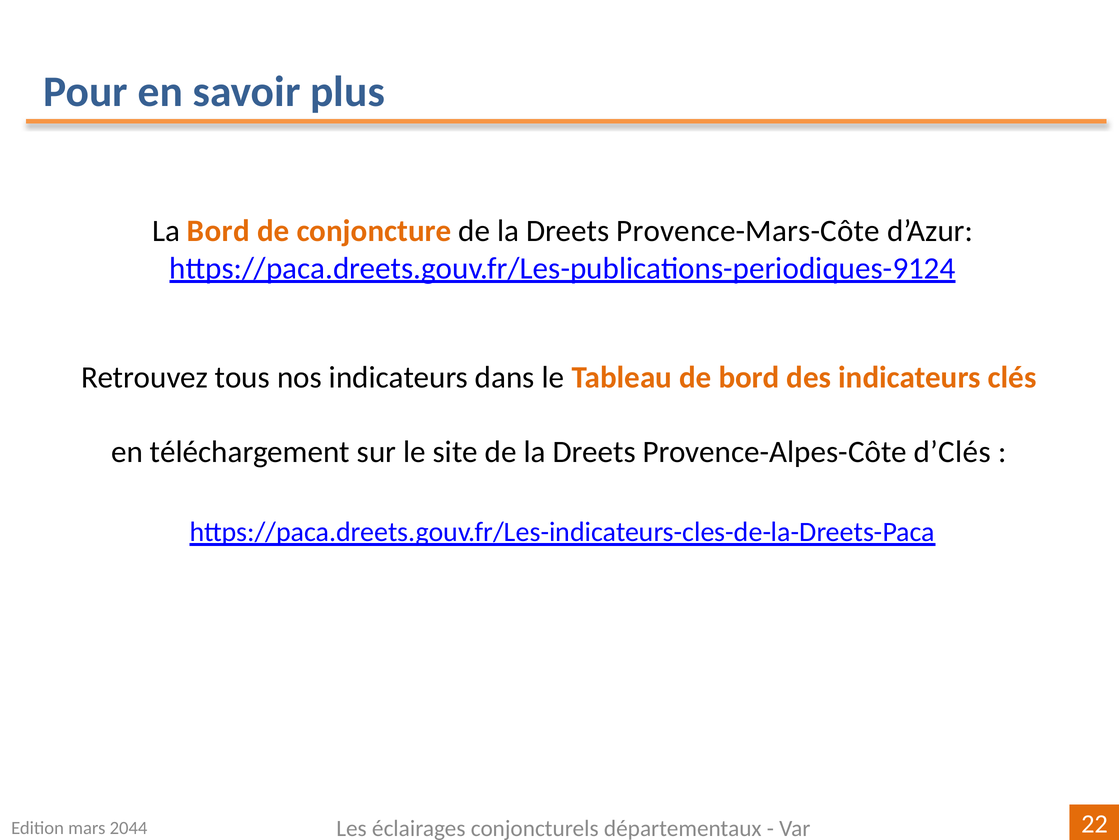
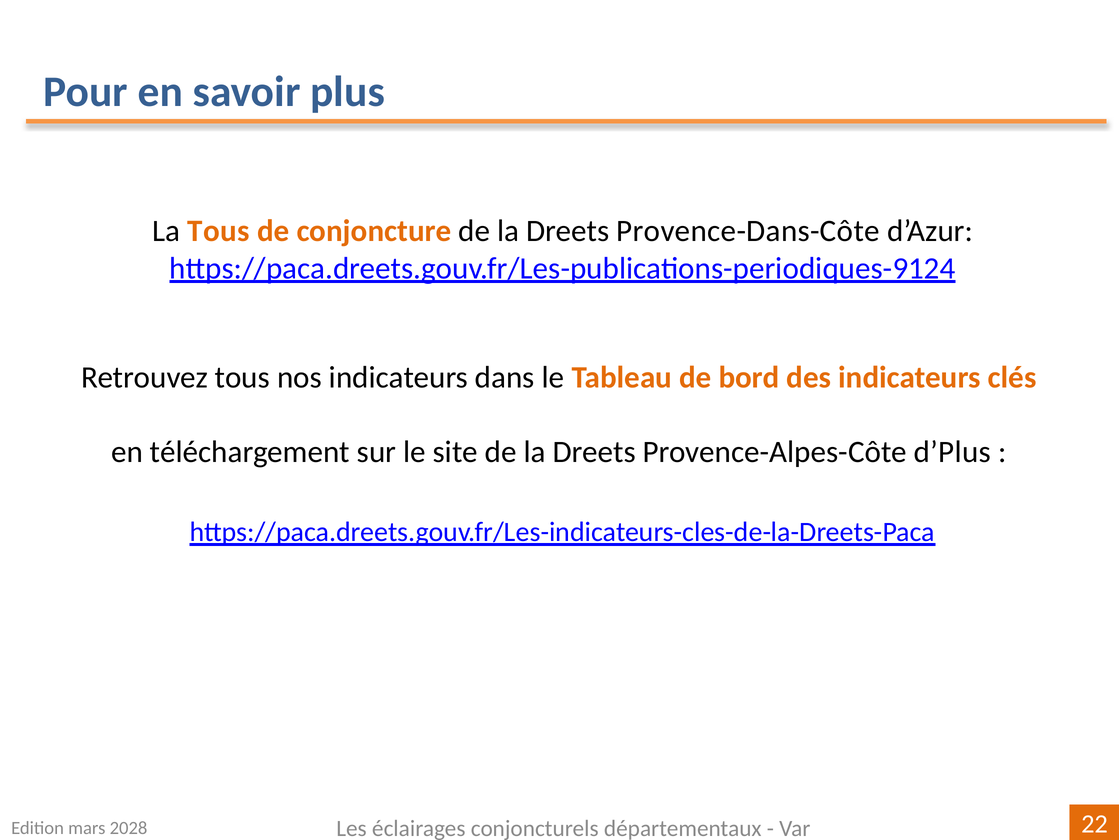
La Bord: Bord -> Tous (218, 231)
Provence-Mars-Côte: Provence-Mars-Côte -> Provence-Dans-Côte (748, 231)
d’Clés: d’Clés -> d’Plus (952, 452)
2044: 2044 -> 2028 (129, 827)
